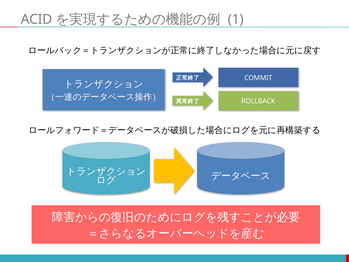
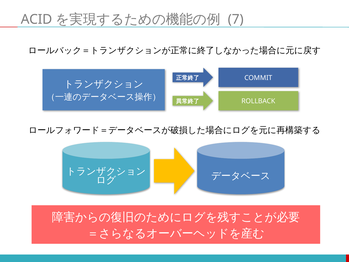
1: 1 -> 7 (236, 19)
